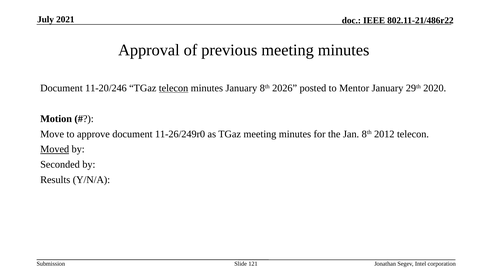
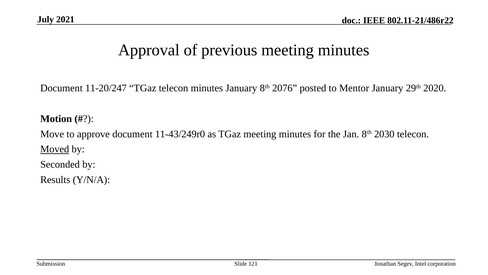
11-20/246: 11-20/246 -> 11-20/247 (106, 88)
telecon underline: present -> none (174, 88)
2026: 2026 -> 2076 (285, 88)
11-26/249r0: 11-26/249r0 -> 11-43/249r0 (180, 134)
2012: 2012 -> 2030 (384, 134)
